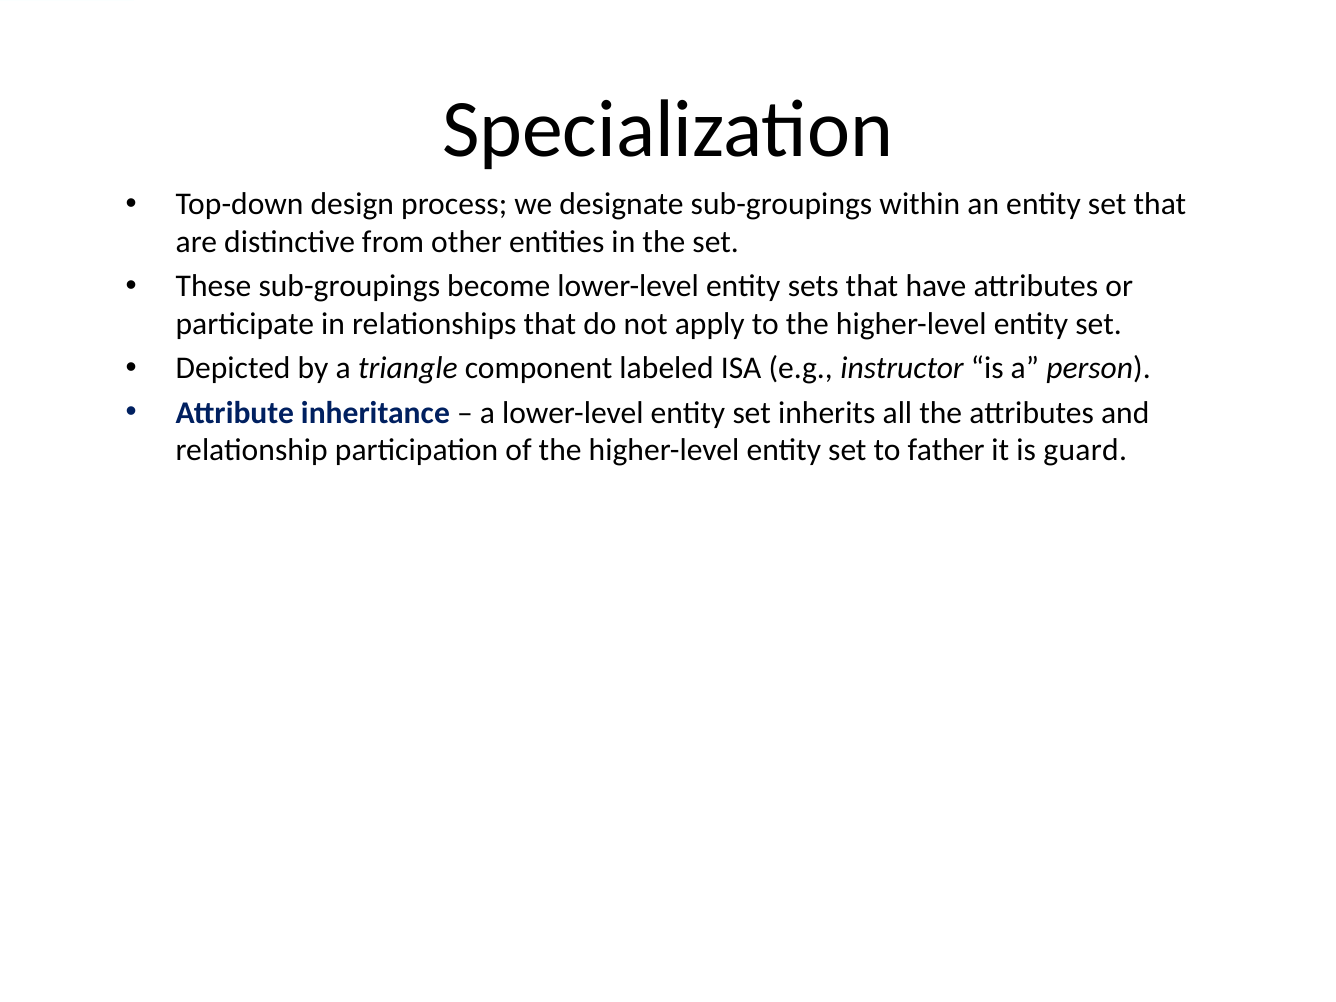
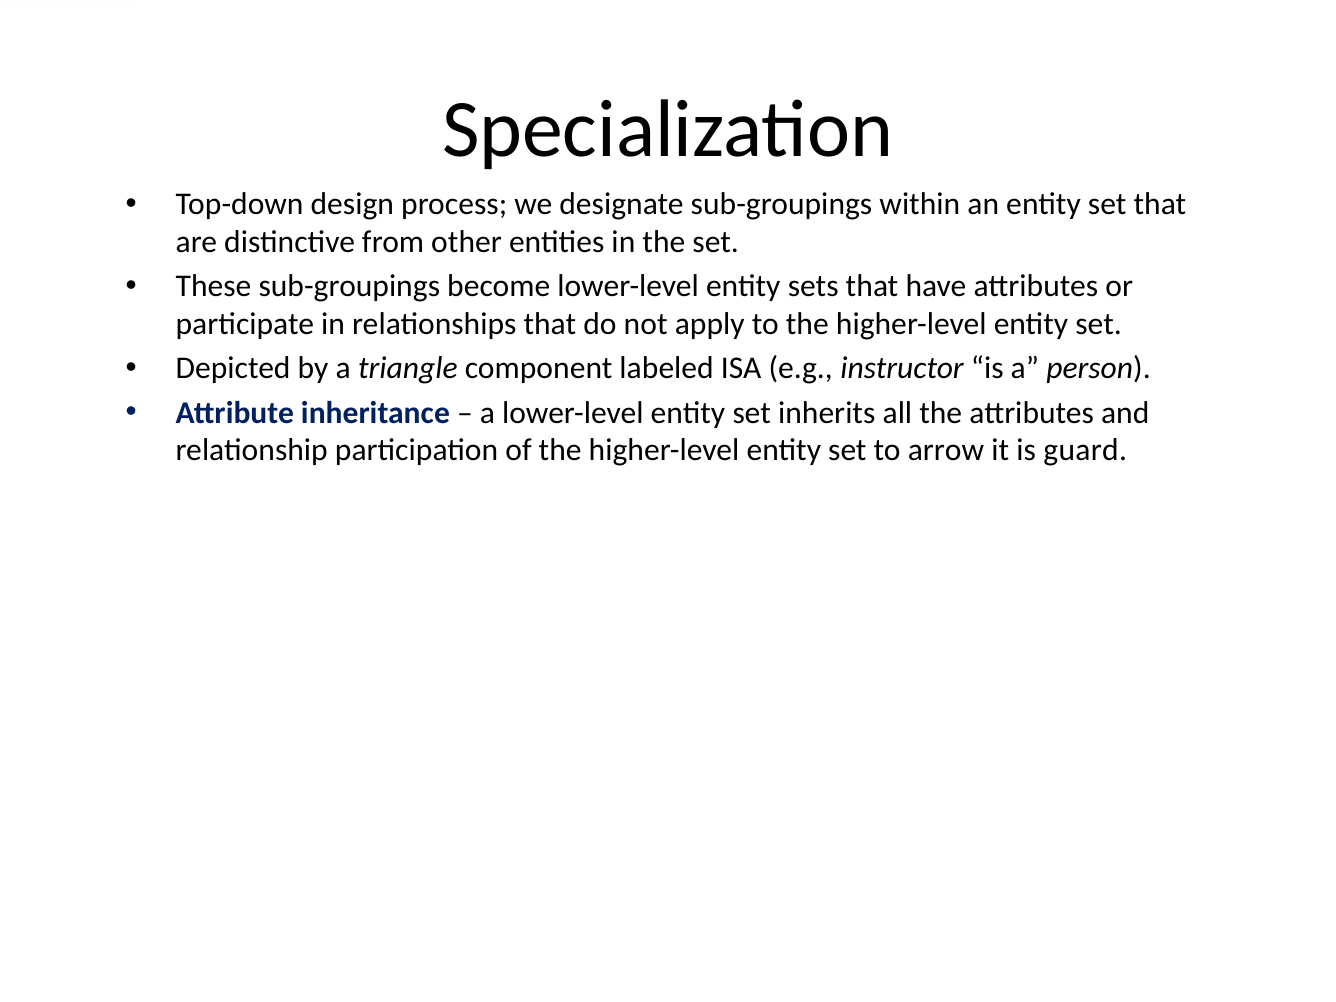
father: father -> arrow (946, 451)
